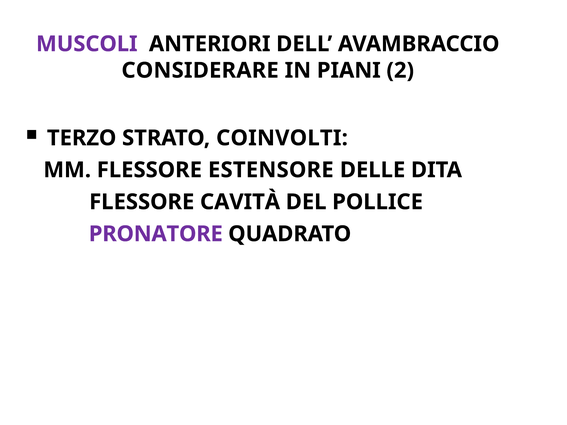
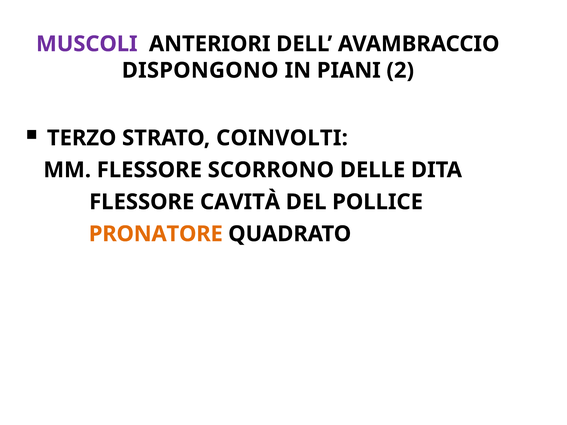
CONSIDERARE: CONSIDERARE -> DISPONGONO (200, 70)
ESTENSORE: ESTENSORE -> SCORRONO (271, 170)
PRONATORE colour: purple -> orange (156, 234)
